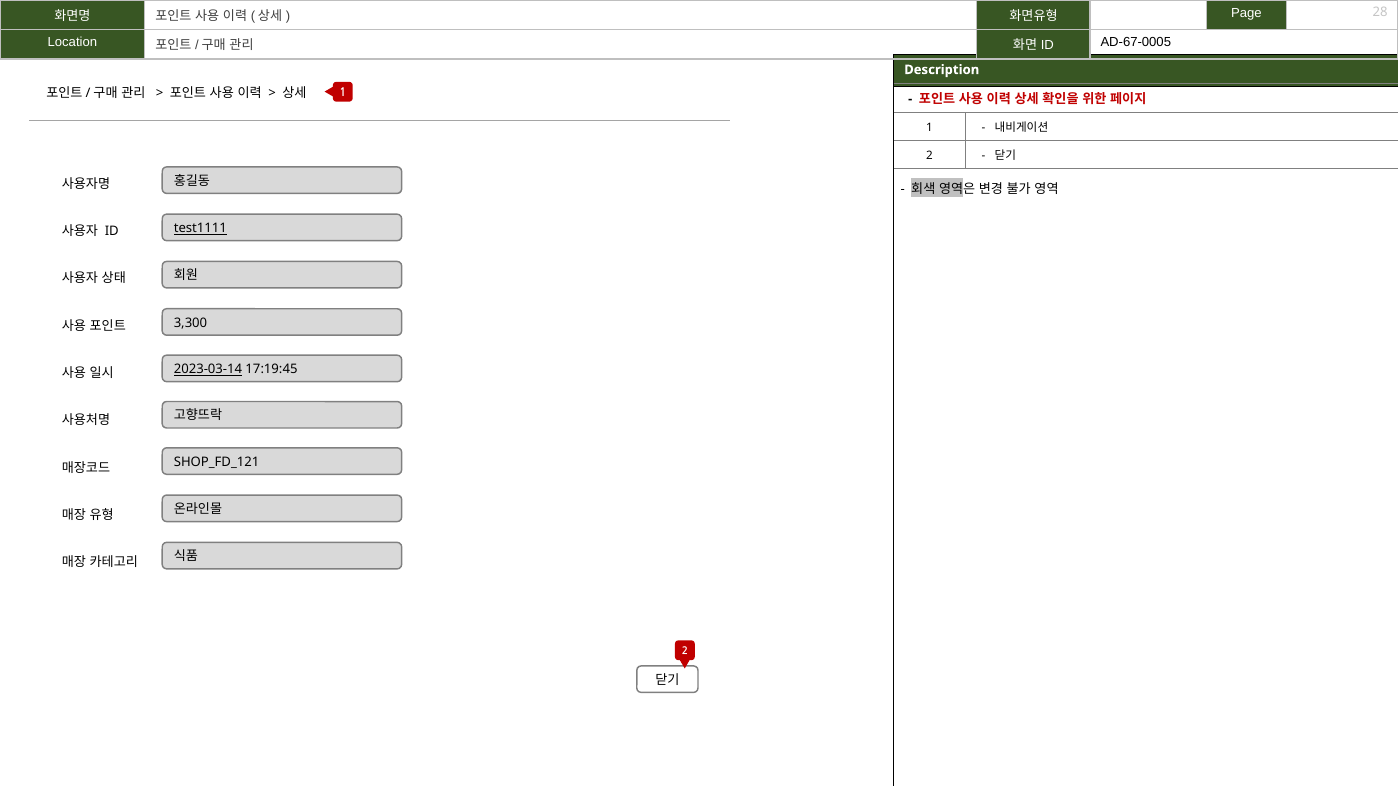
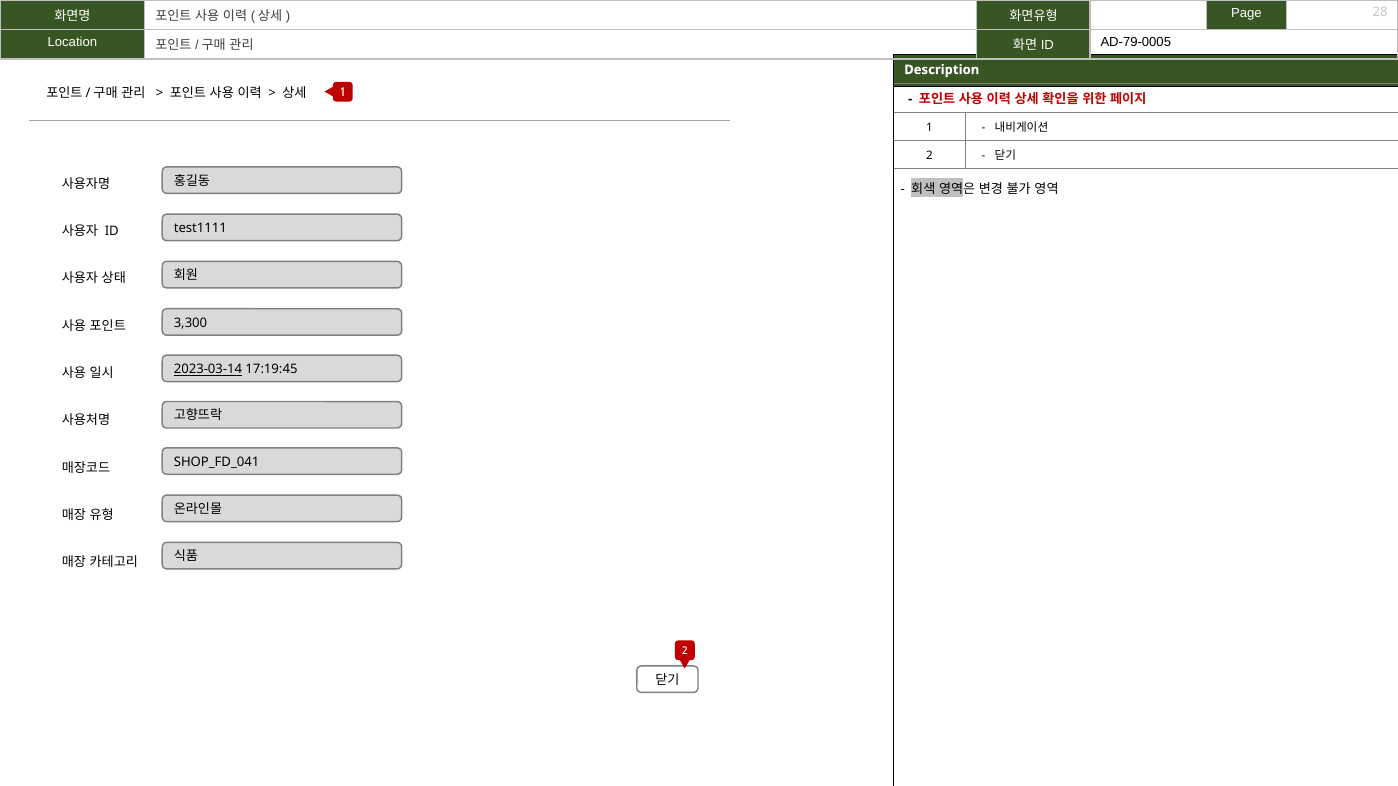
AD-67-0005: AD-67-0005 -> AD-79-0005 (1136, 42)
test1111 underline: present -> none (200, 228)
SHOP_FD_121: SHOP_FD_121 -> SHOP_FD_041 (217, 462)
